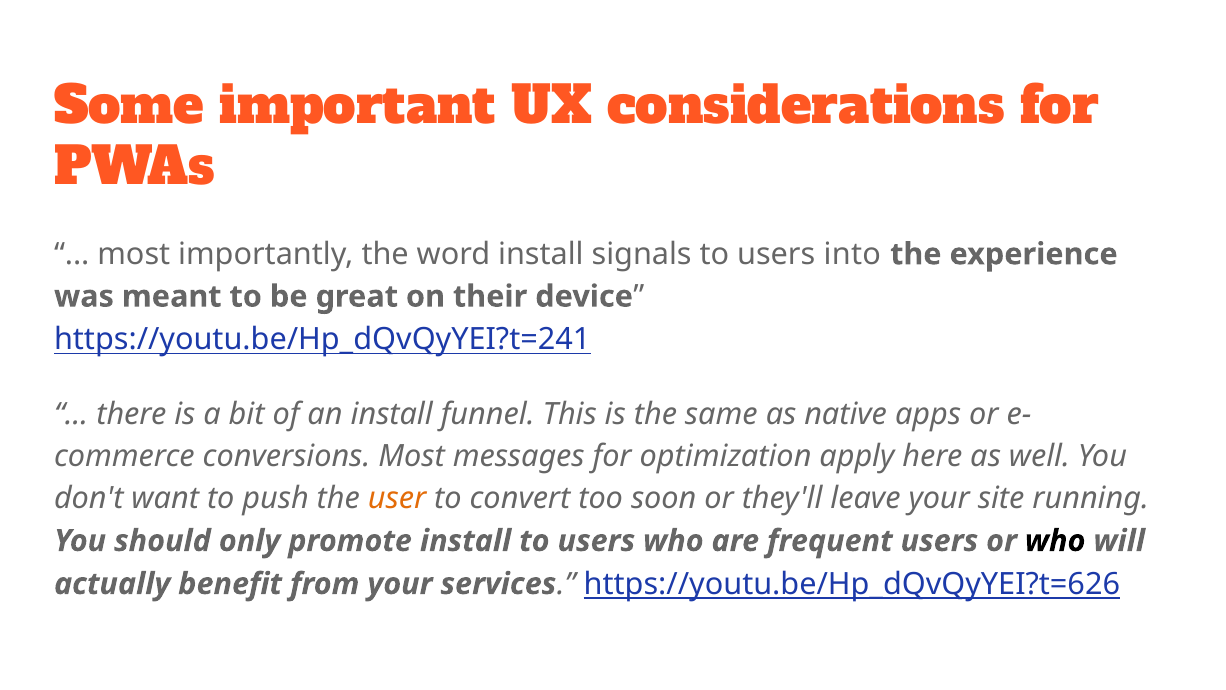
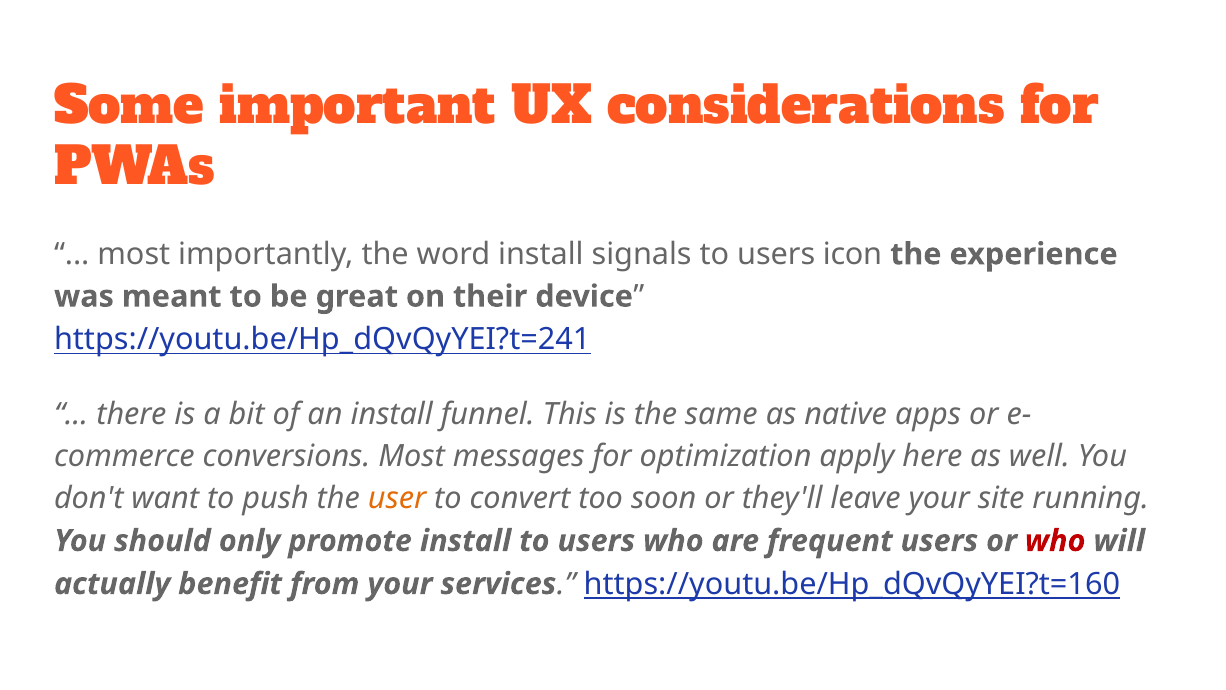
into: into -> icon (853, 254)
who colour: black -> red (1055, 541)
https://youtu.be/Hp_dQvQyYEI?t=626: https://youtu.be/Hp_dQvQyYEI?t=626 -> https://youtu.be/Hp_dQvQyYEI?t=160 (852, 584)
